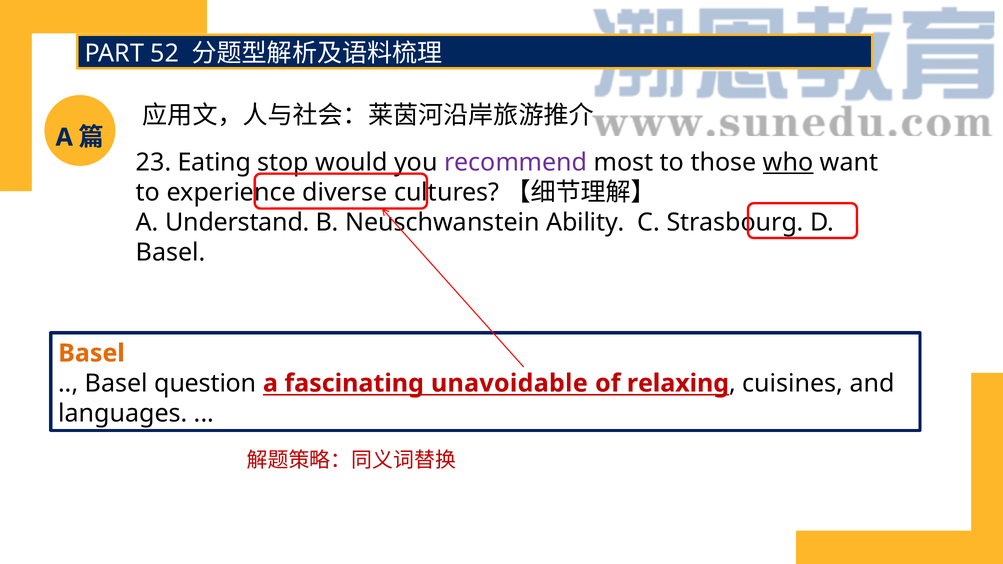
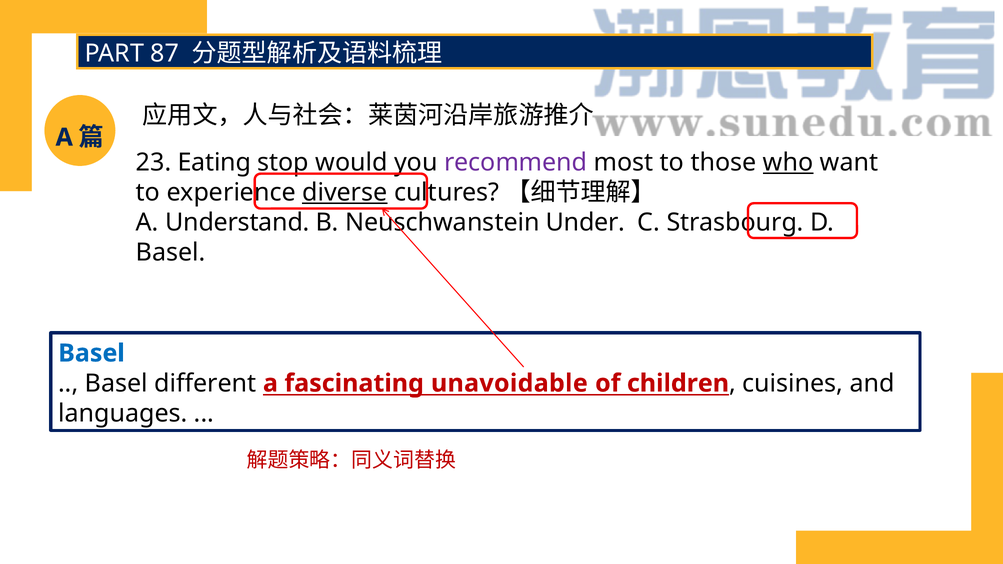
52: 52 -> 87 (165, 53)
diverse underline: none -> present (345, 192)
Ability: Ability -> Under (585, 222)
Basel colour: orange -> blue (92, 353)
question: question -> different (205, 383)
relaxing: relaxing -> children (678, 383)
